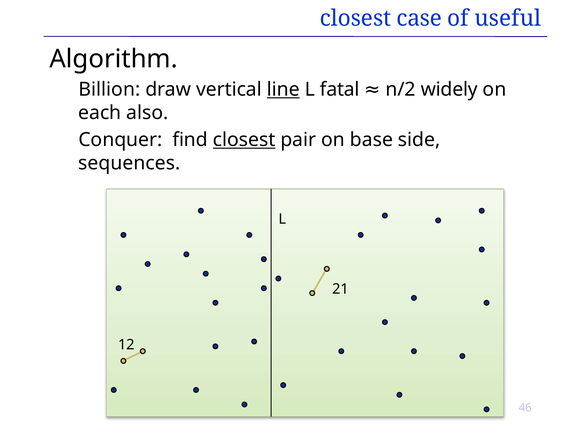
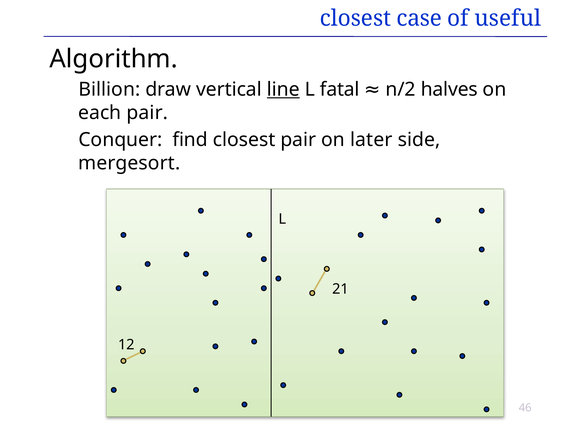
widely: widely -> halves (449, 89)
each also: also -> pair (147, 113)
closest underline: present -> none (244, 140)
base: base -> later (371, 140)
sequences: sequences -> mergesort (129, 163)
